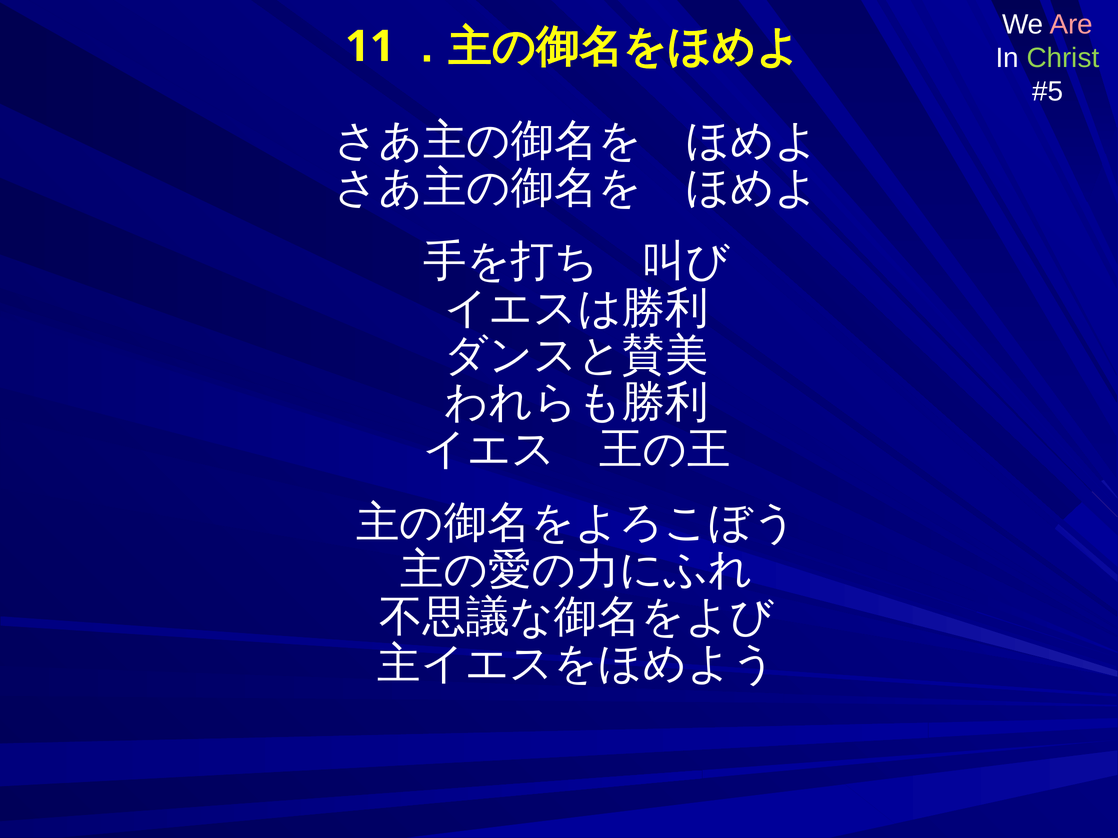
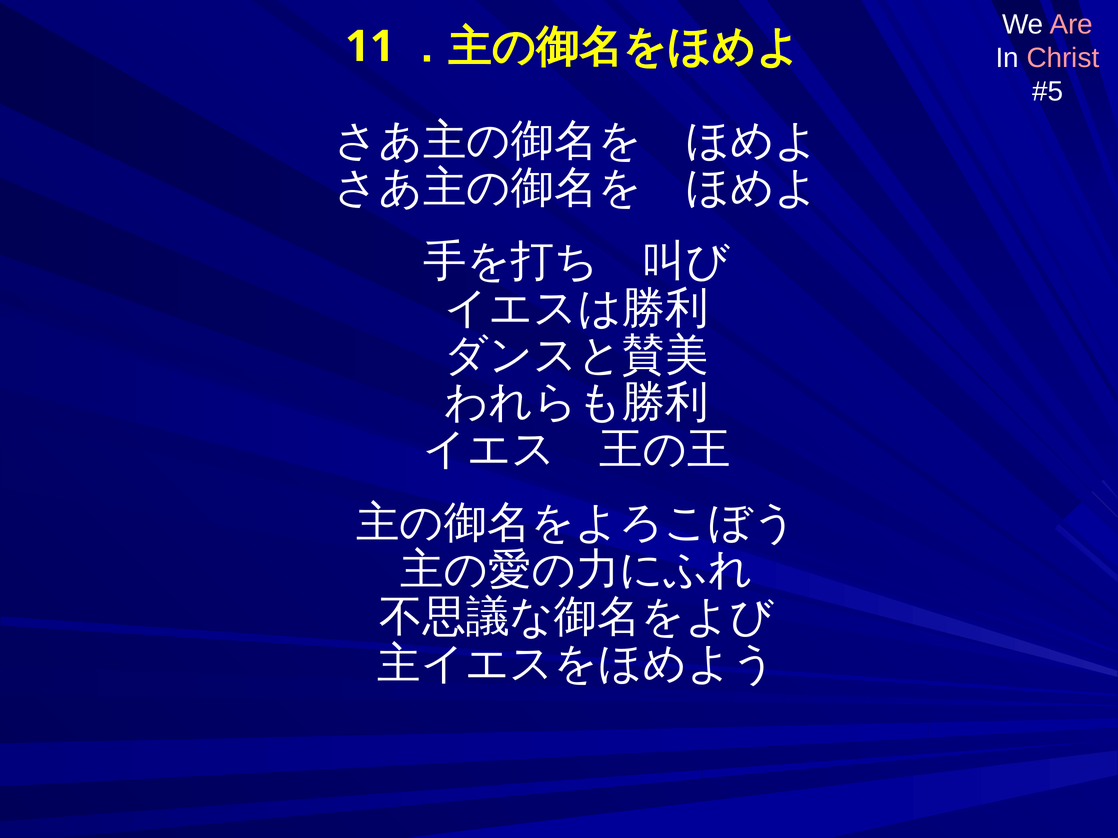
Christ colour: light green -> pink (1063, 58)
